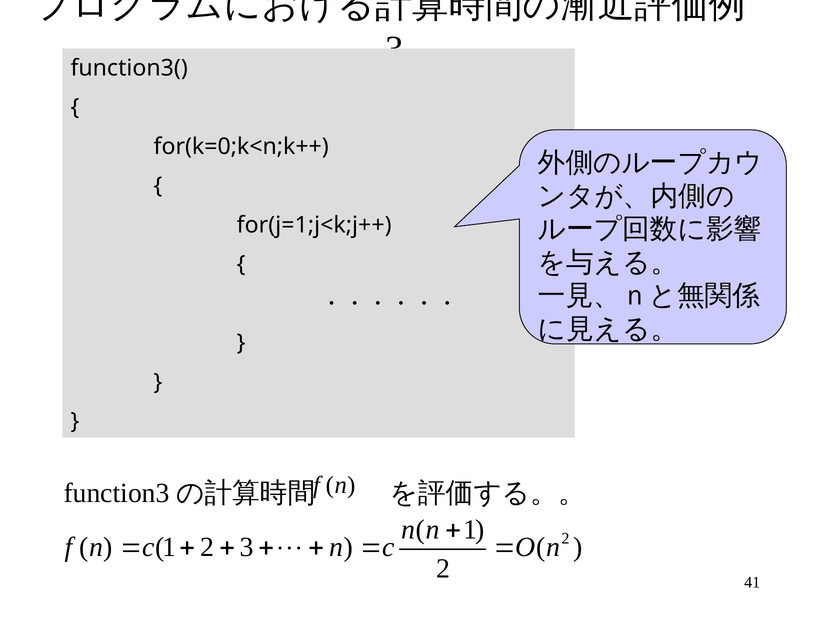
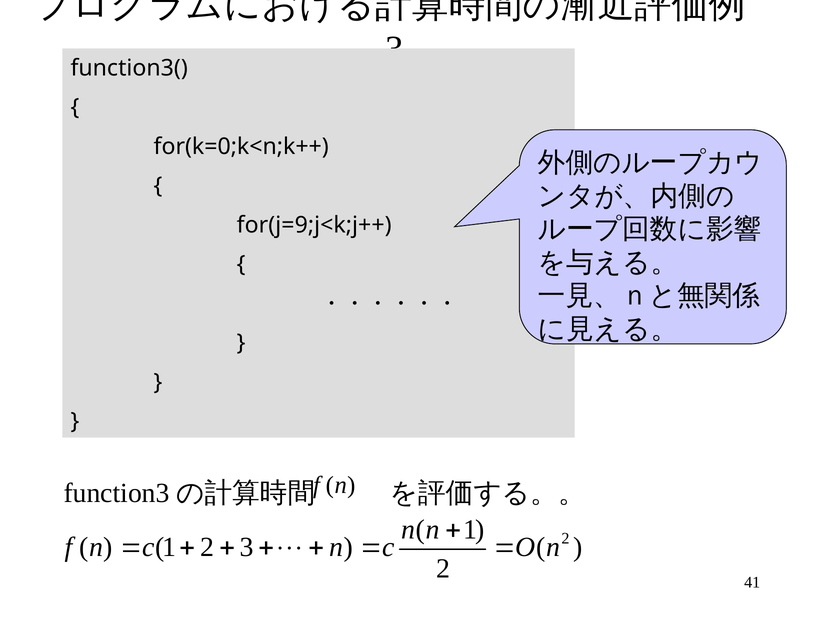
for(j=1;j<k;j++: for(j=1;j<k;j++ -> for(j=9;j<k;j++ (314, 225)
